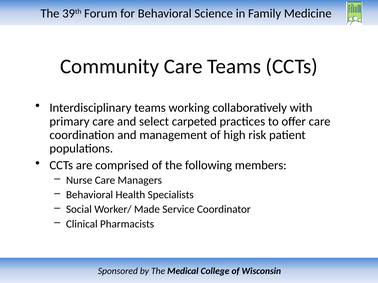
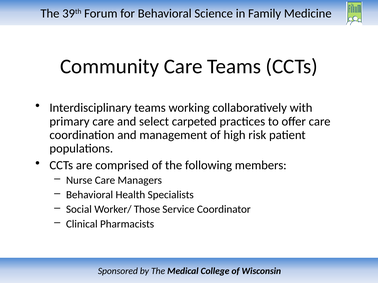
Made: Made -> Those (147, 210)
